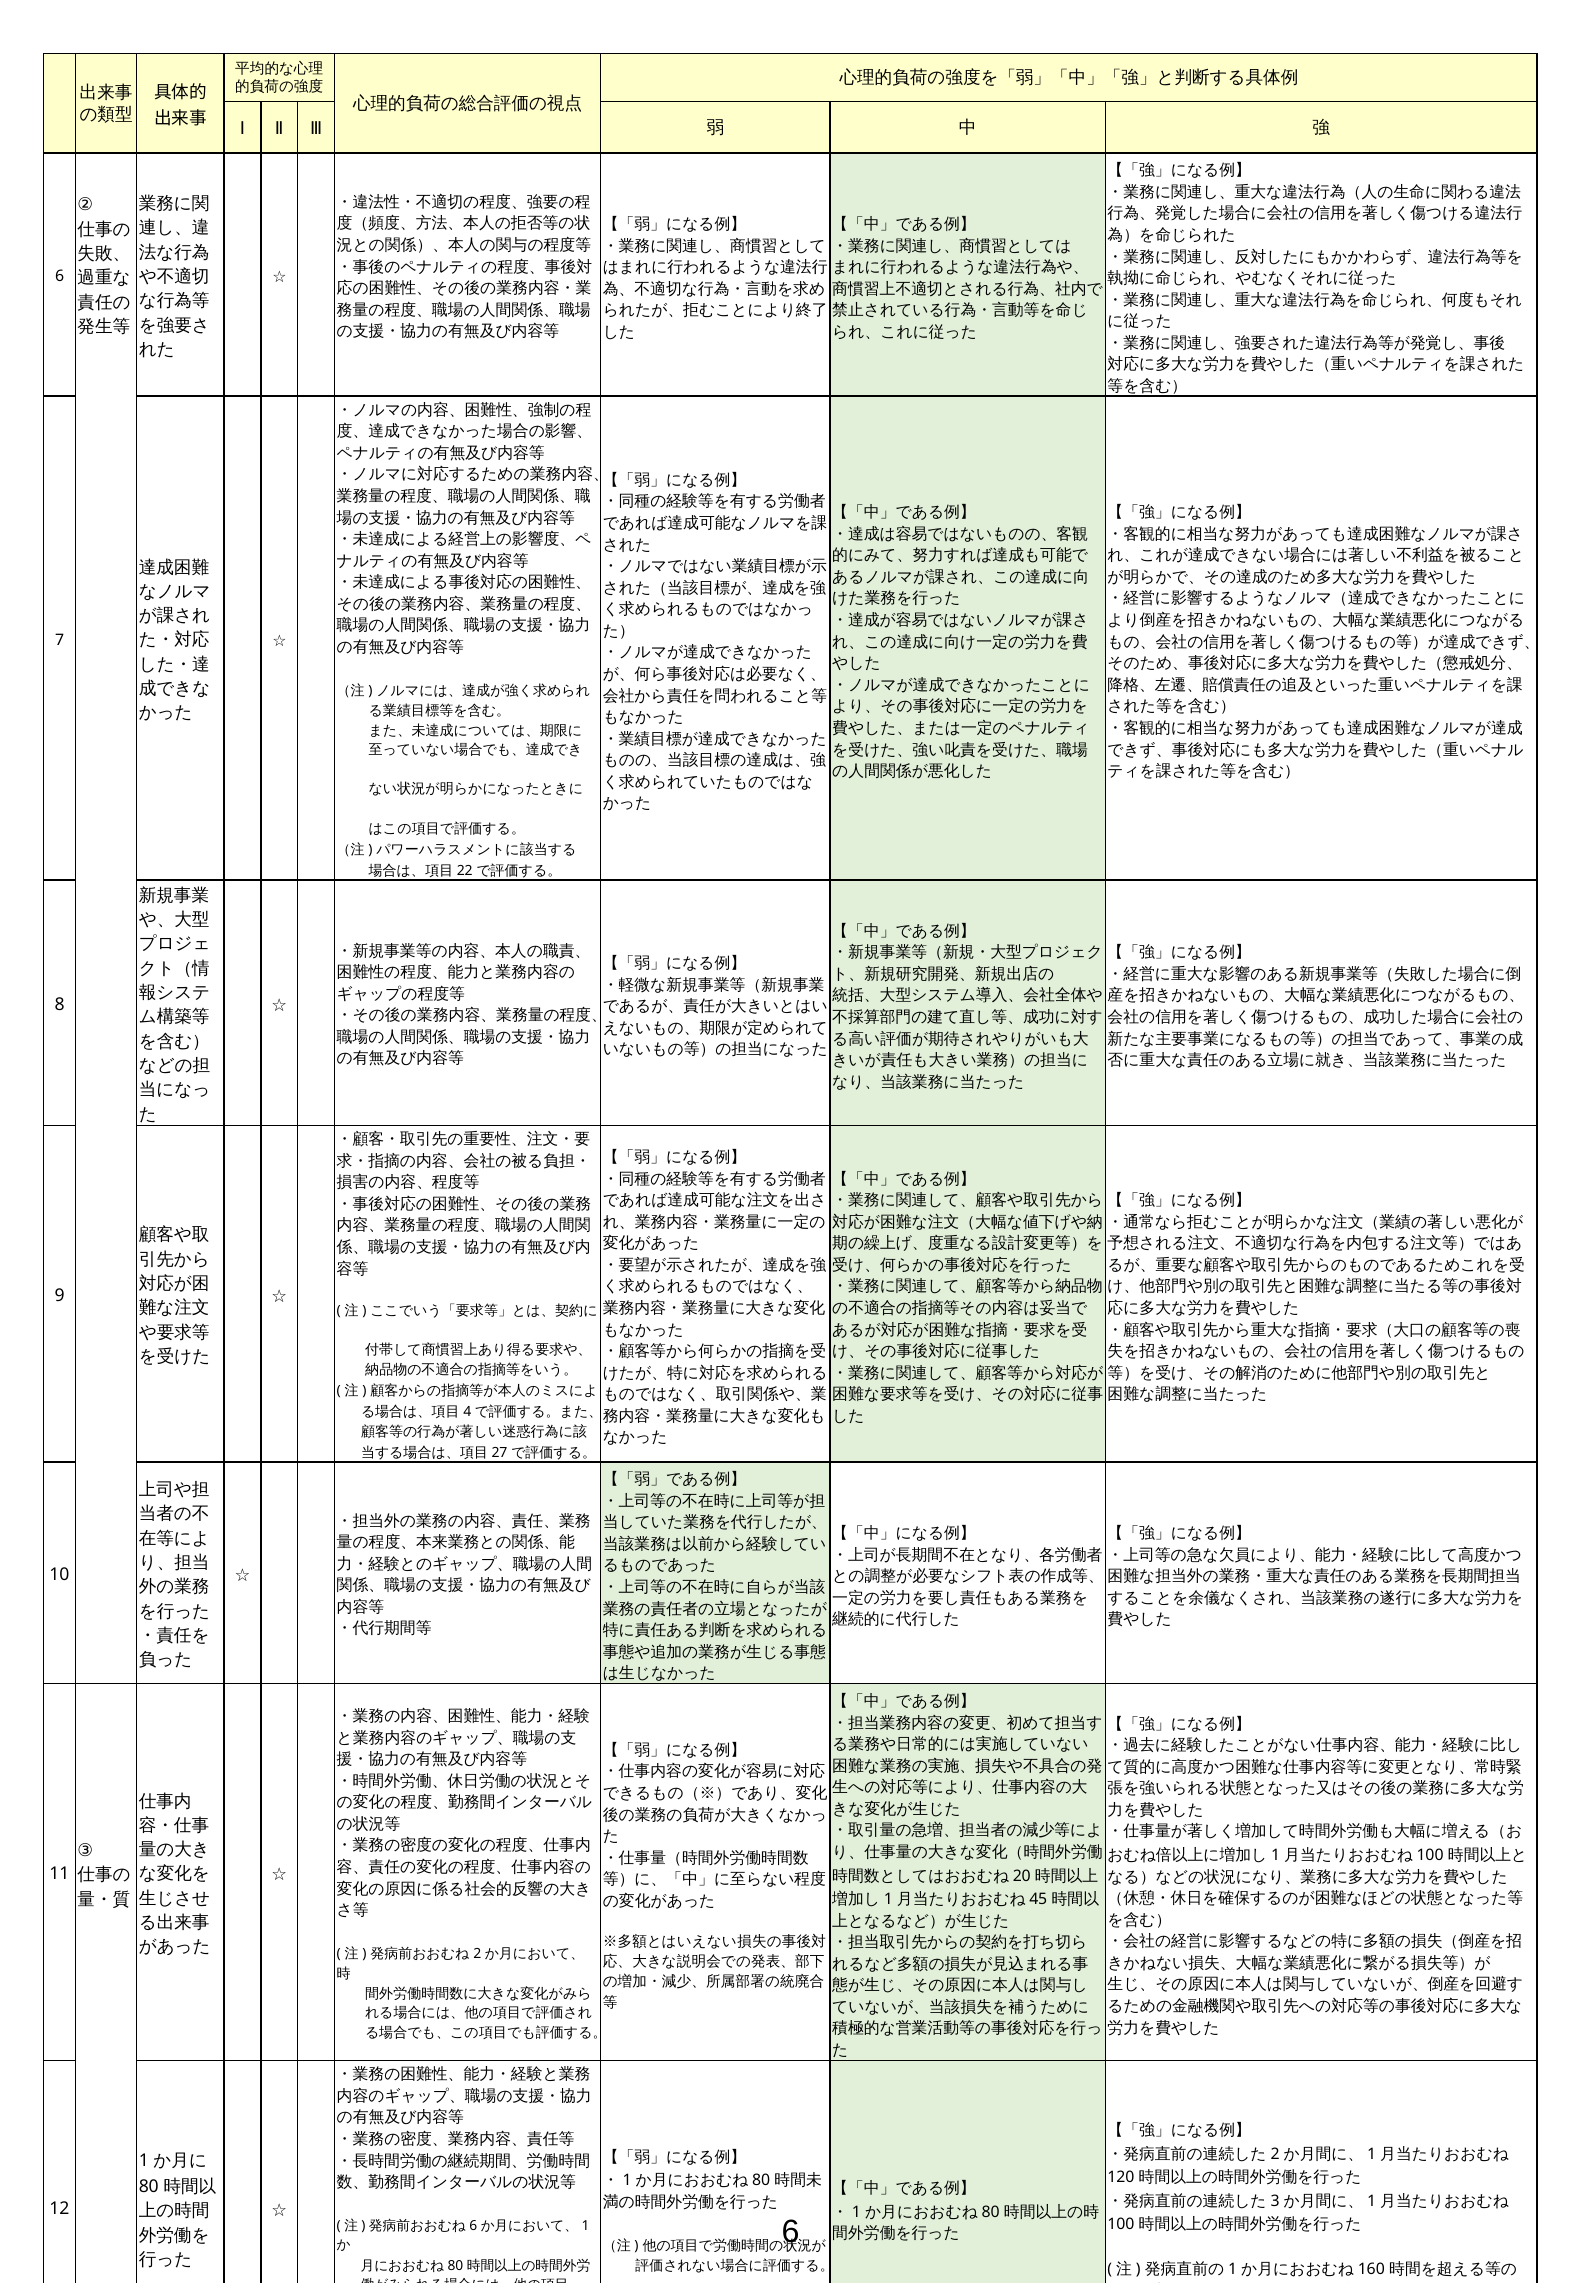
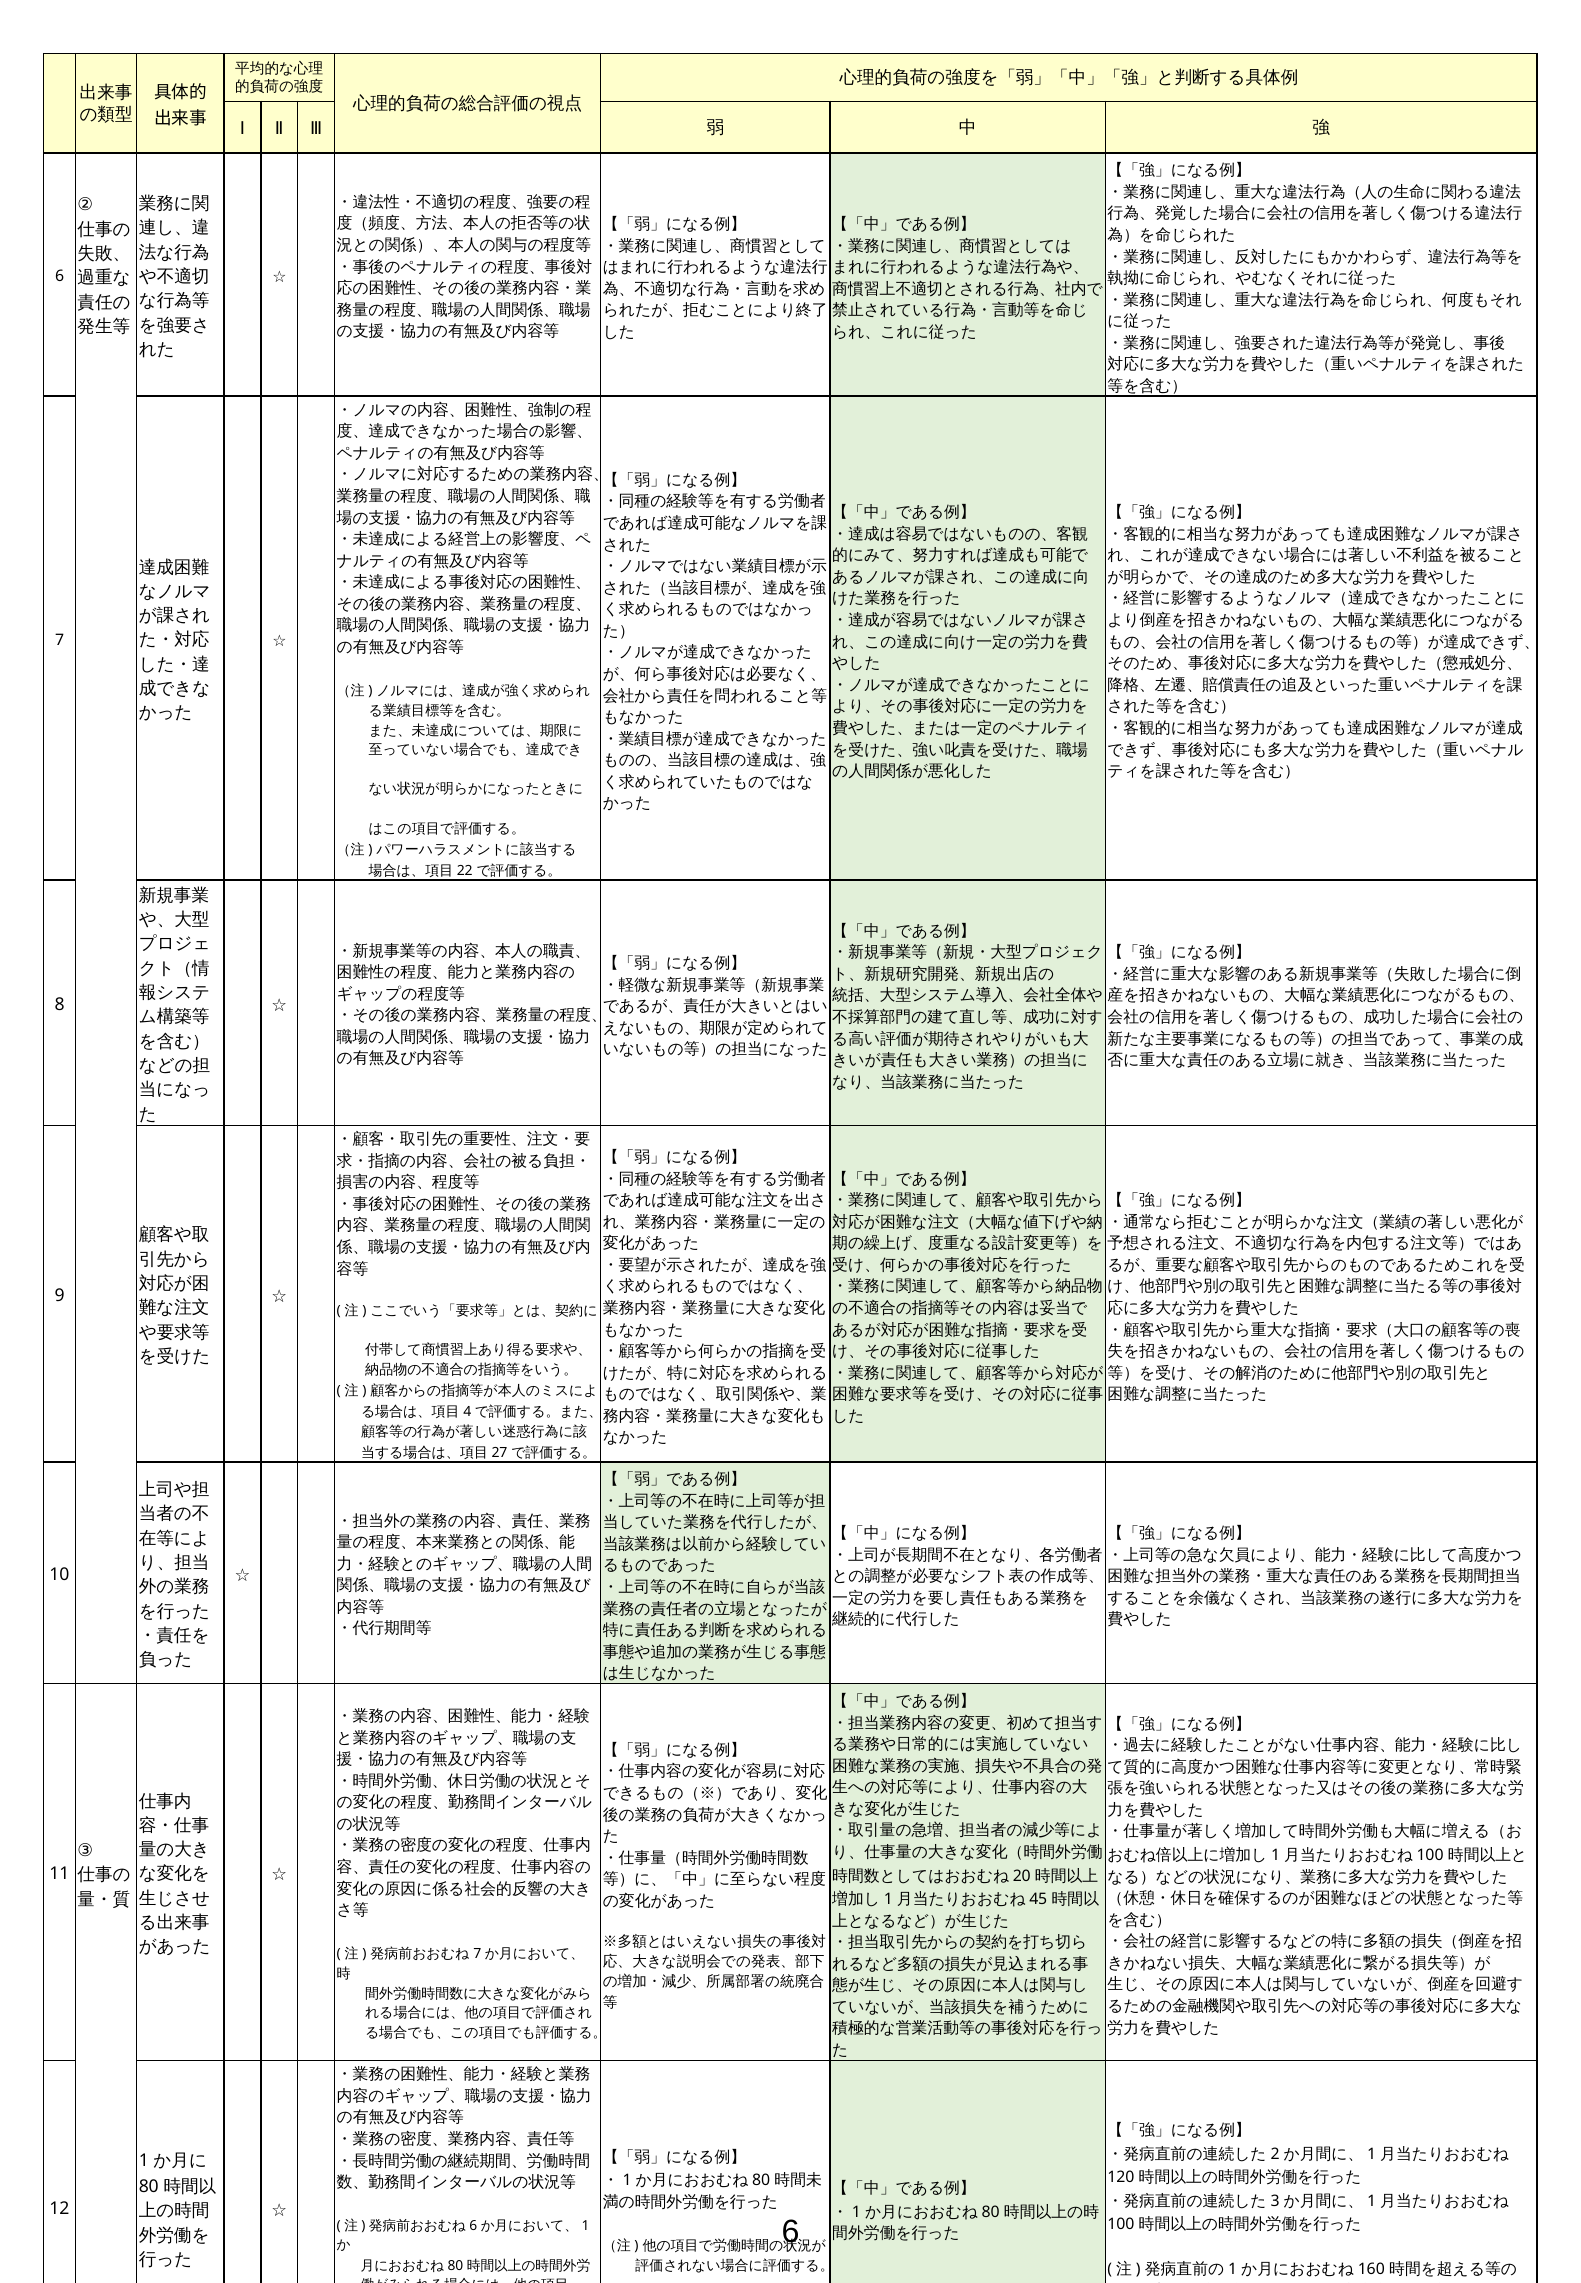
2: 2 -> 7 (477, 1955)
